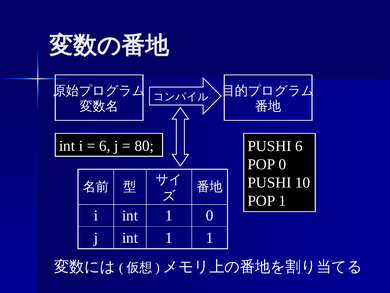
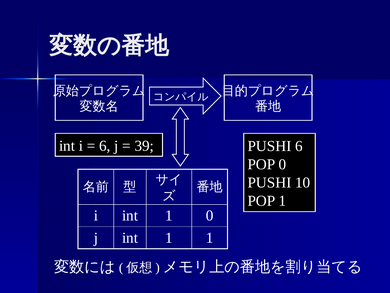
80: 80 -> 39 (144, 146)
